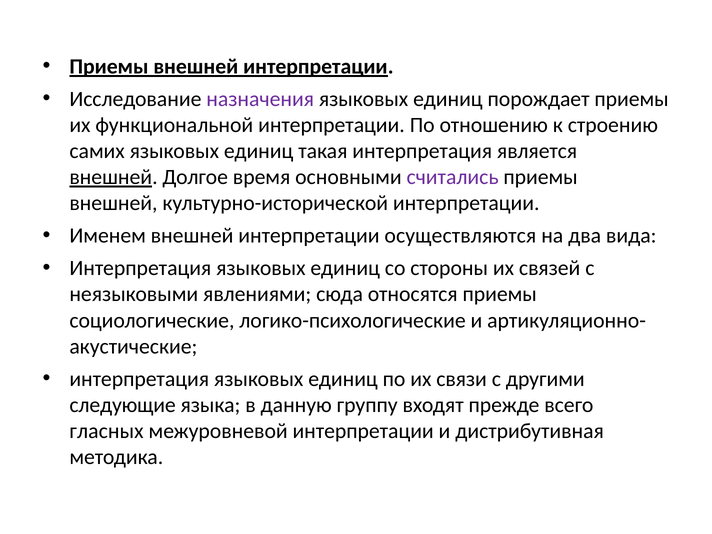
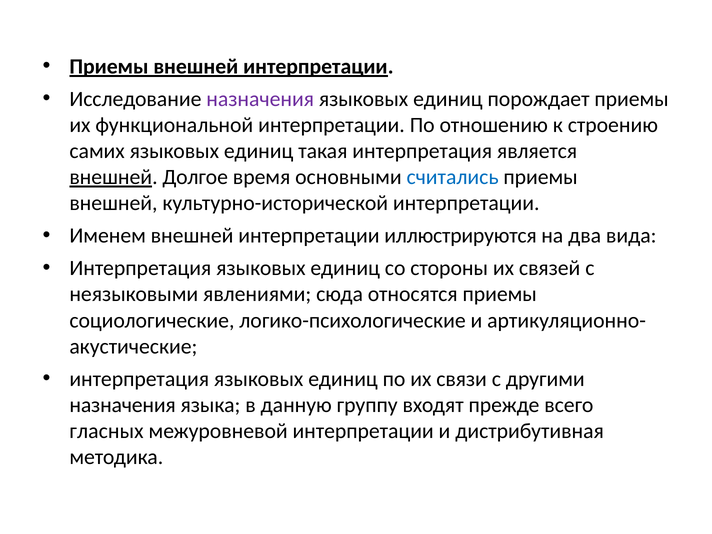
считались colour: purple -> blue (453, 177)
осуществляются: осуществляются -> иллюстрируются (461, 236)
следующие: следующие -> назначения (123, 405)
